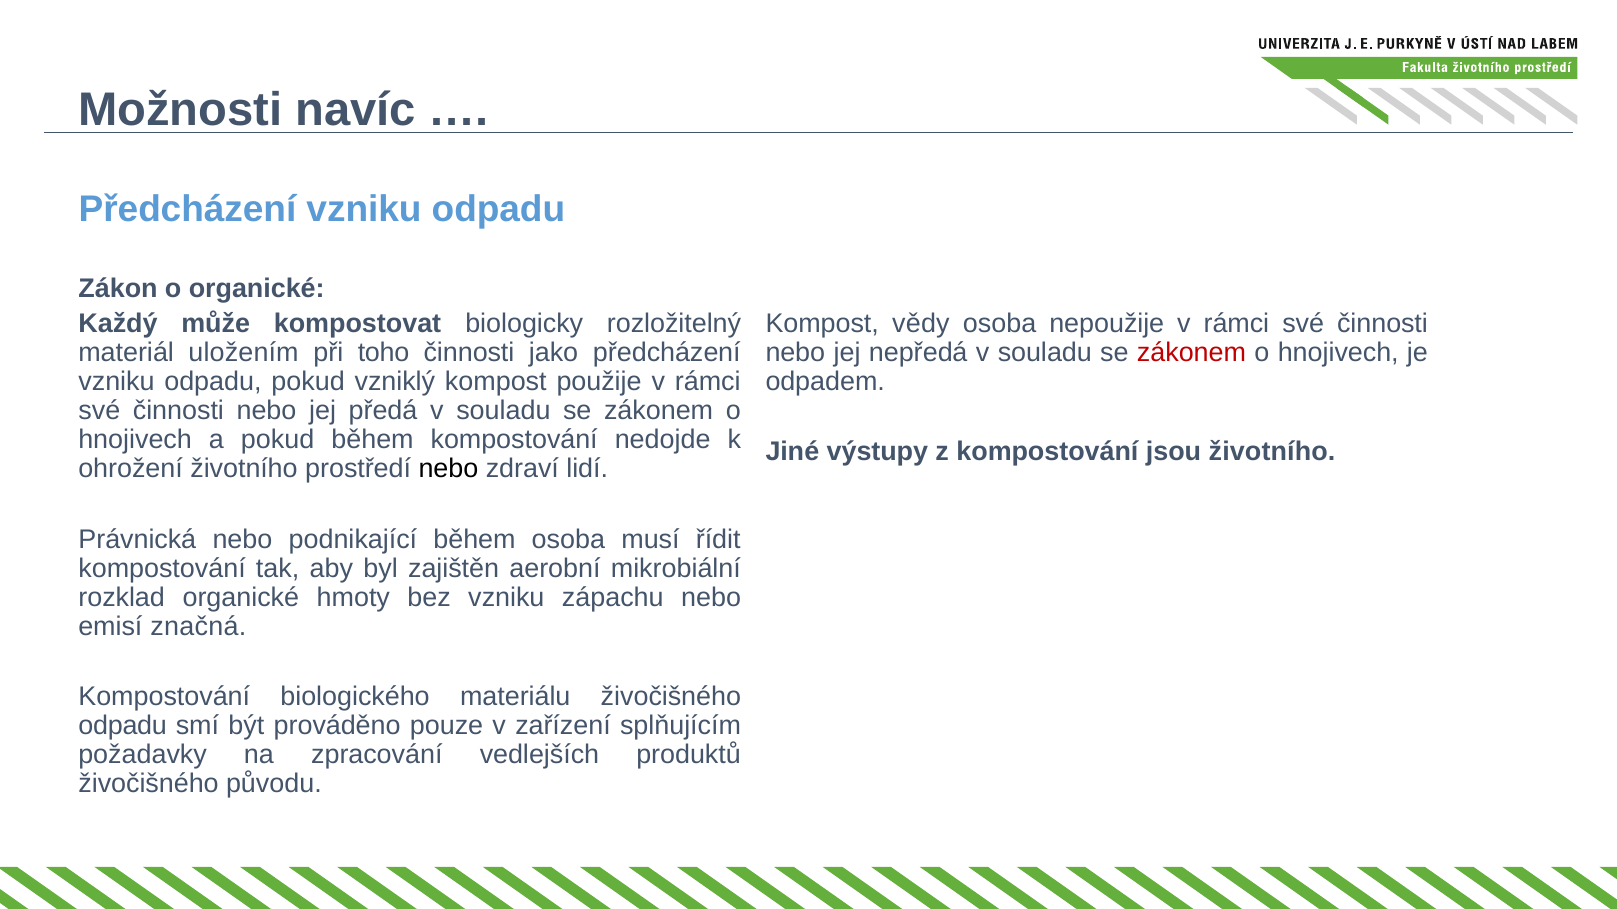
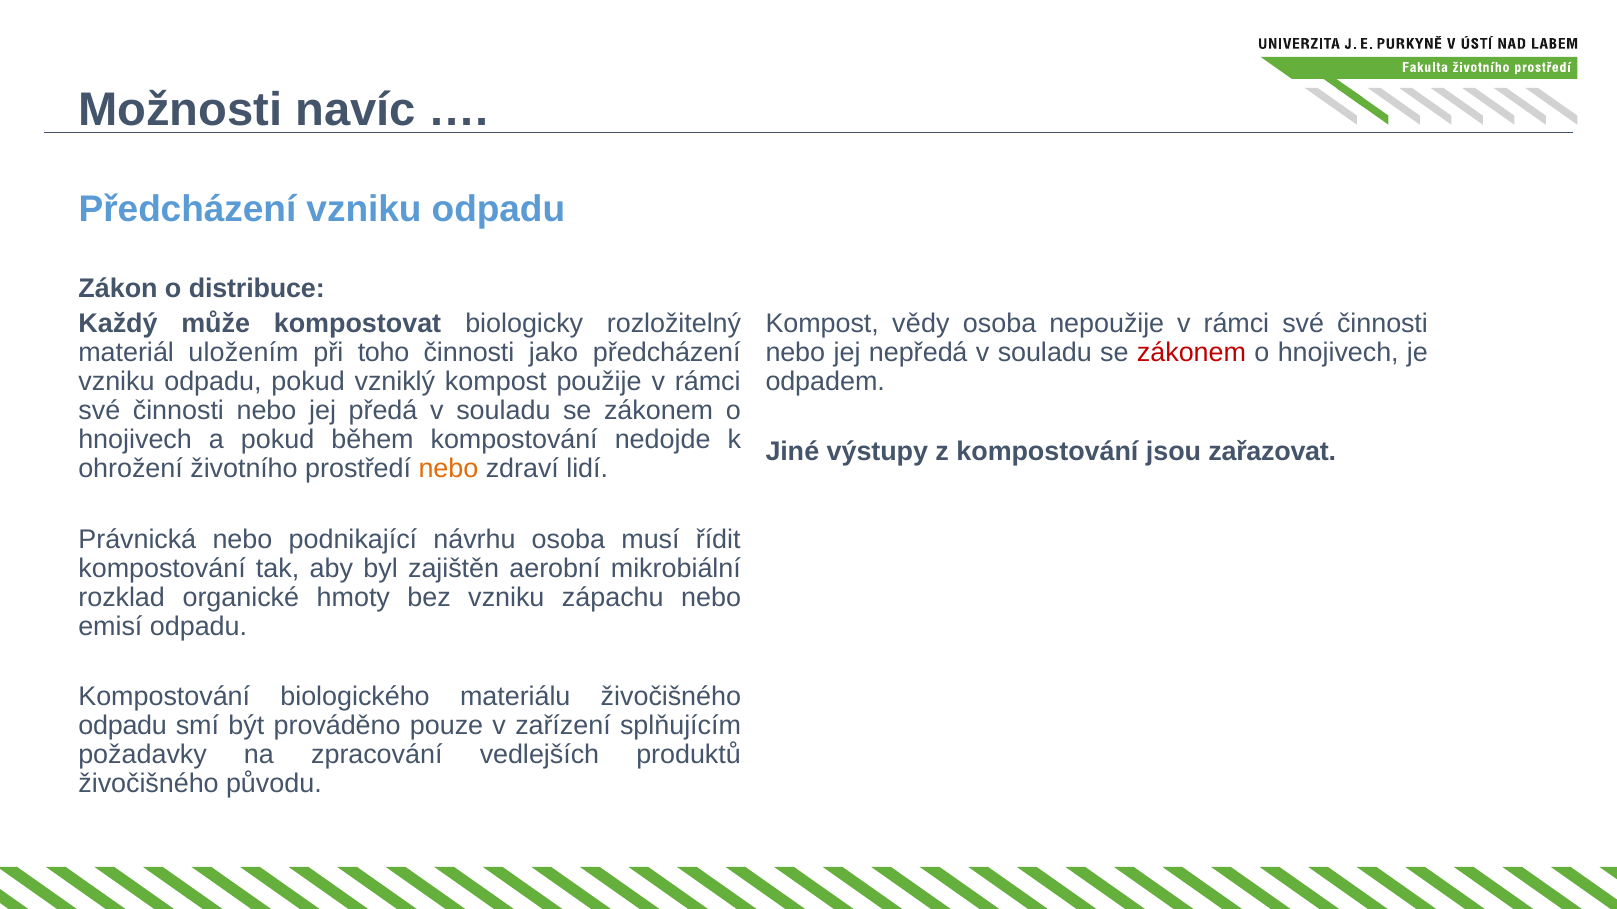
o organické: organické -> distribuce (257, 288)
jsou životního: životního -> zařazovat (1272, 452)
nebo colour: black -> orange (448, 469)
podnikající během: během -> návrhu (474, 539)
emisí značná: značná -> odpadu (198, 627)
